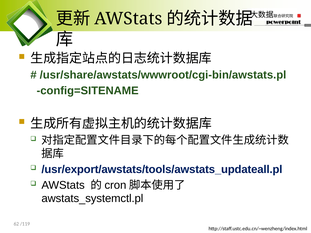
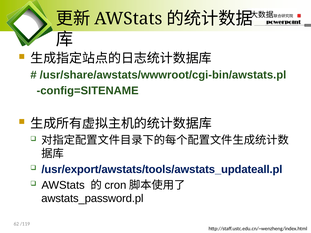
awstats_systemctl.pl: awstats_systemctl.pl -> awstats_password.pl (92, 199)
